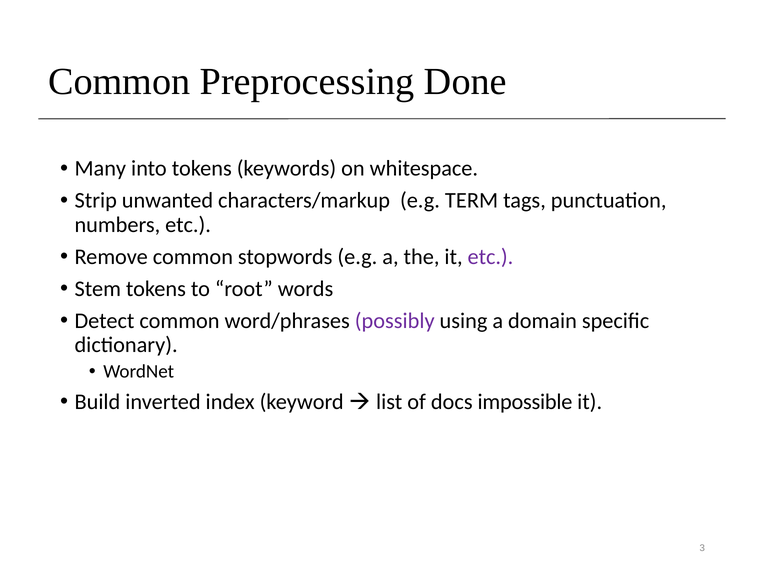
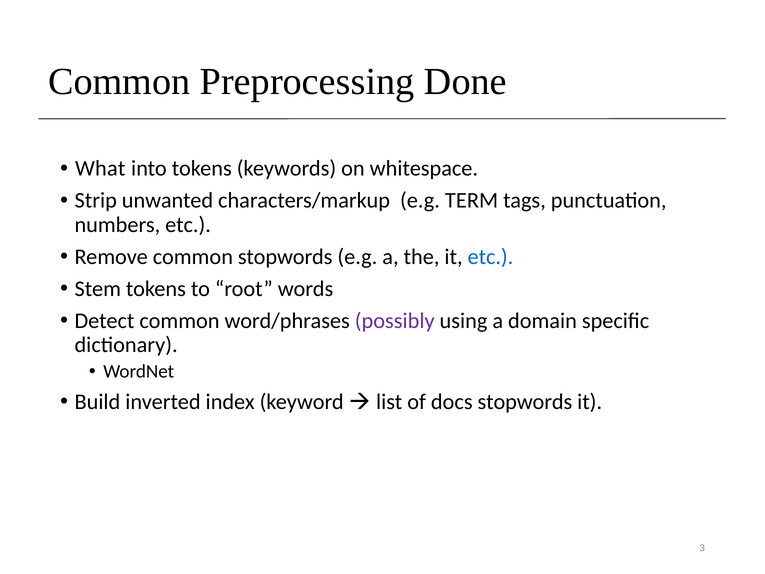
Many: Many -> What (100, 168)
etc colour: purple -> blue (490, 257)
docs impossible: impossible -> stopwords (525, 402)
